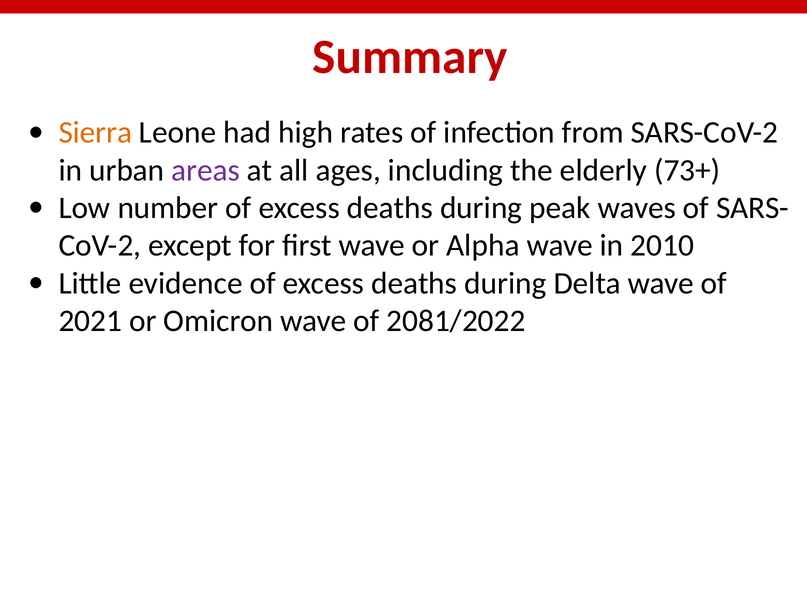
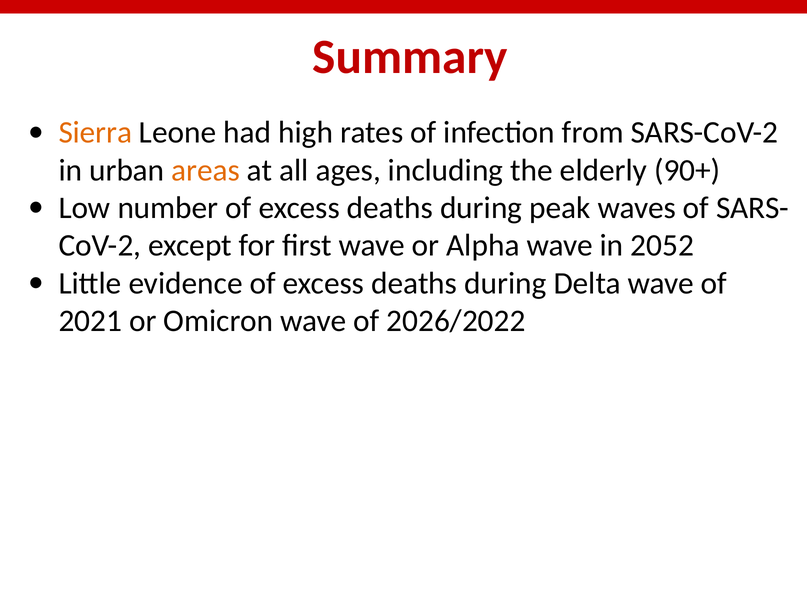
areas colour: purple -> orange (206, 170)
73+: 73+ -> 90+ (687, 170)
2010: 2010 -> 2052 (662, 246)
2081/2022: 2081/2022 -> 2026/2022 (456, 321)
